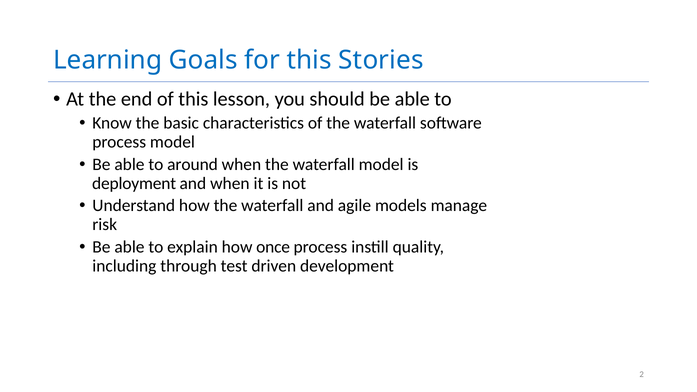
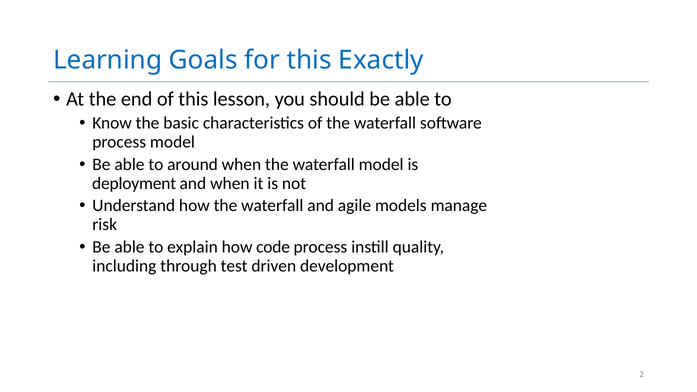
Stories: Stories -> Exactly (381, 60)
once: once -> code (273, 247)
